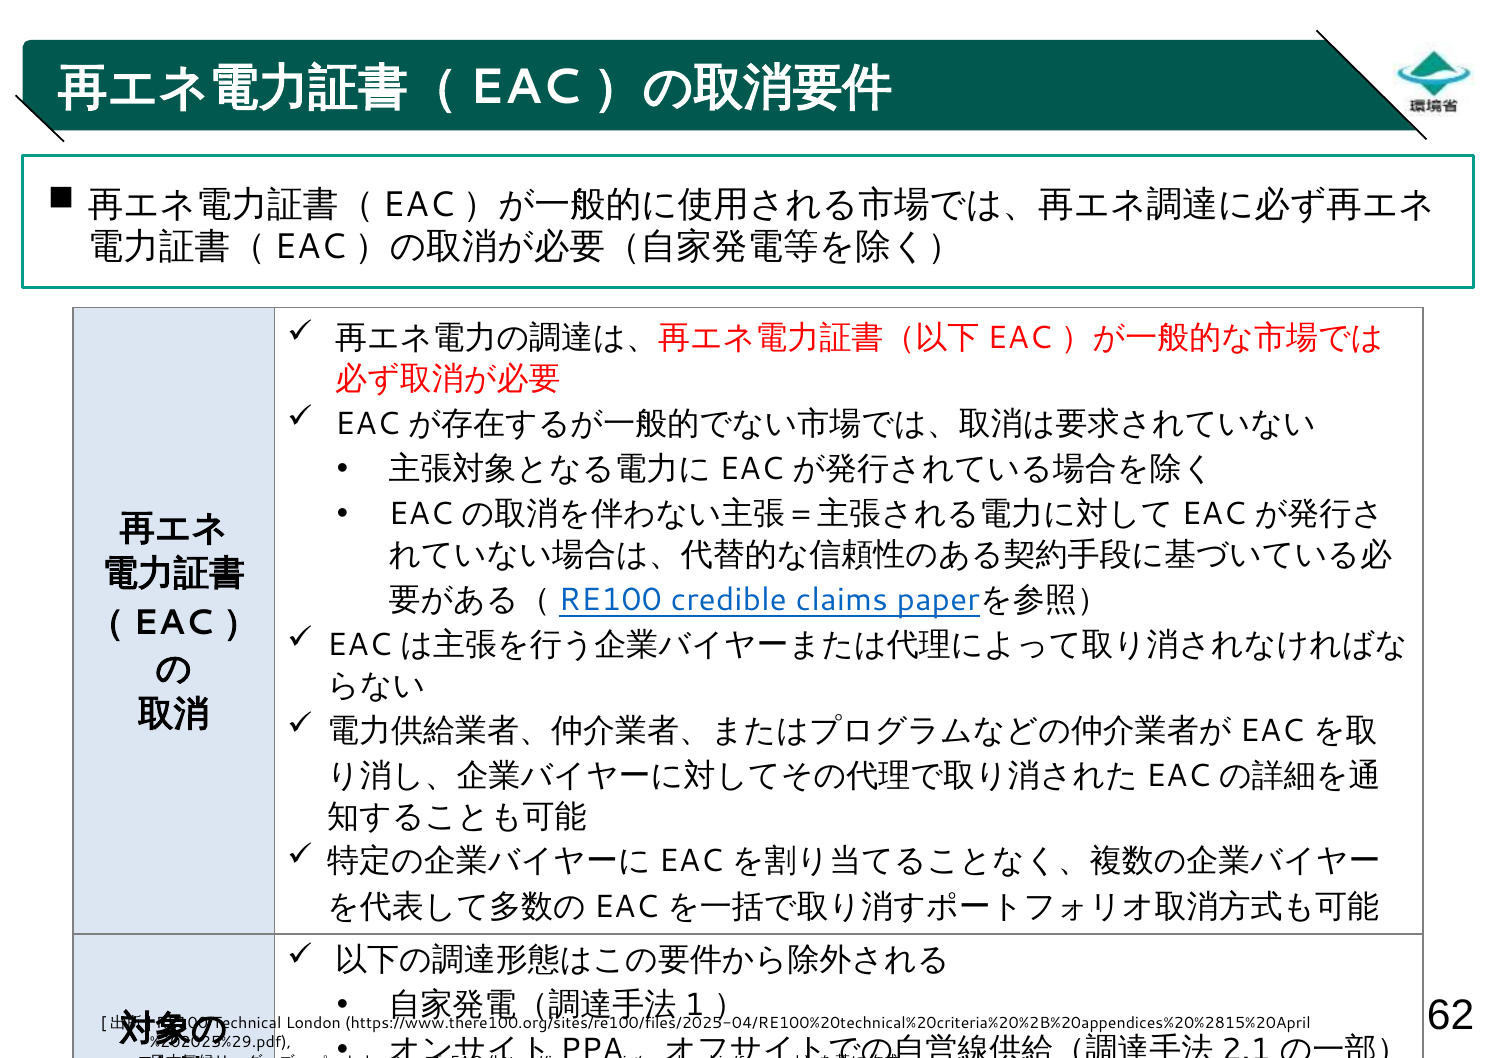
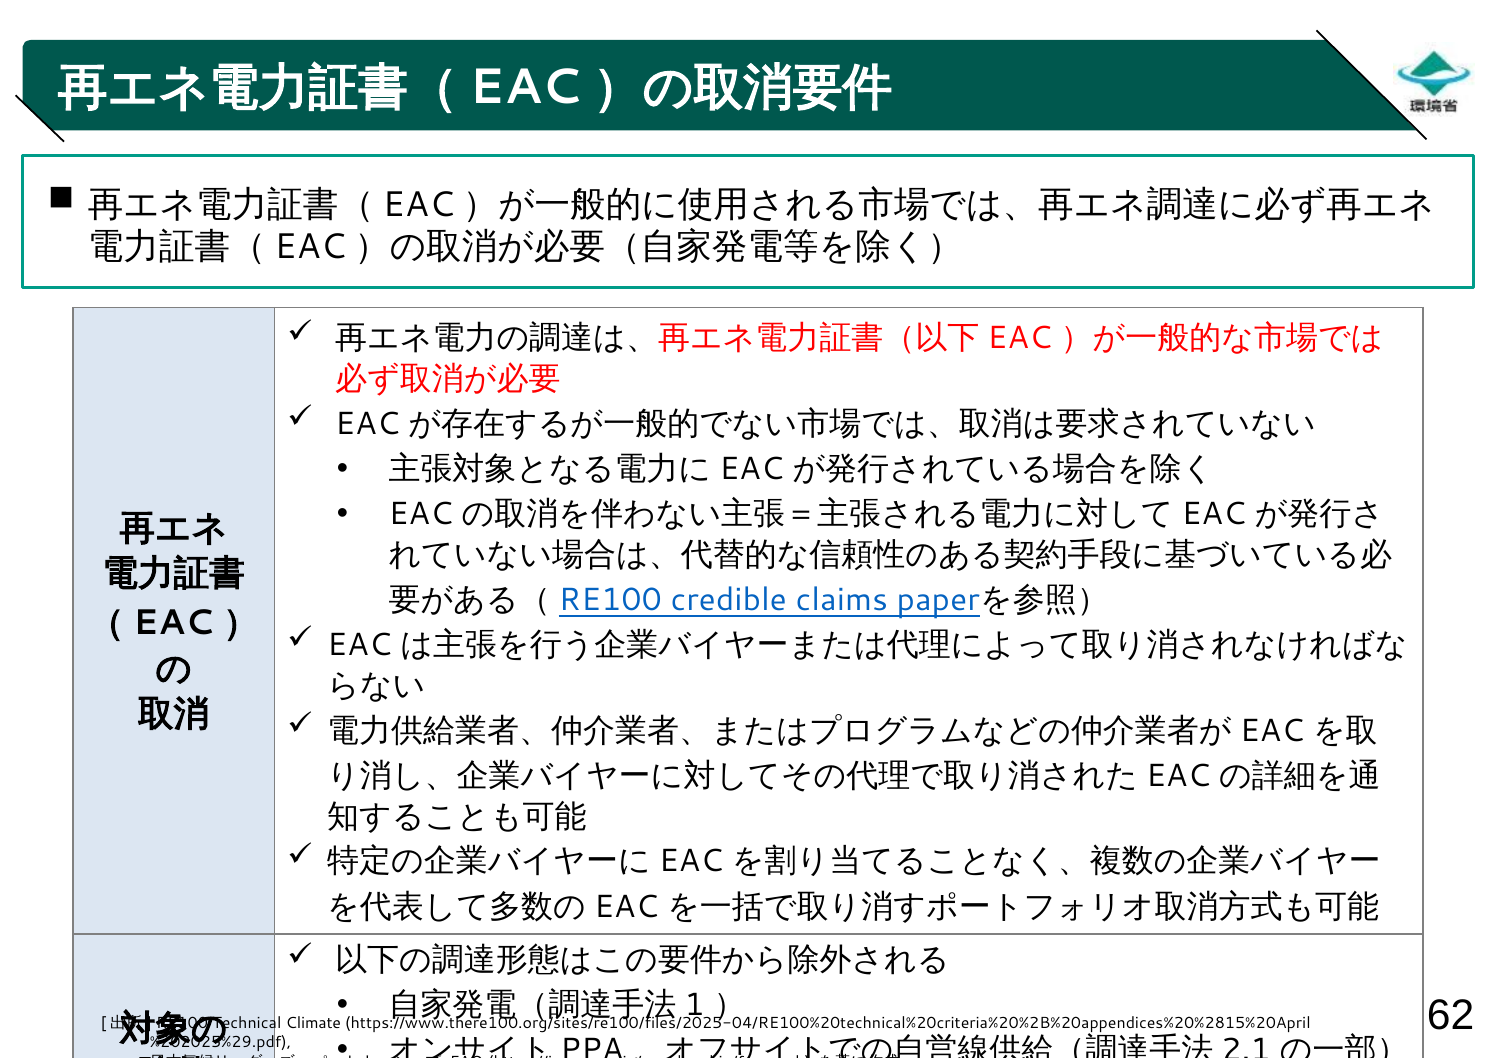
London: London -> Climate (313, 1023)
